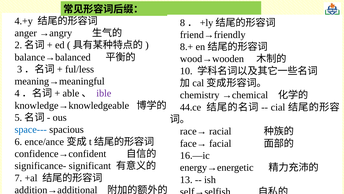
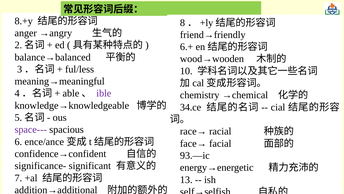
4.+y: 4.+y -> 8.+y (24, 21)
8.+: 8.+ -> 6.+ (187, 47)
44.ce: 44.ce -> 34.ce (191, 107)
space--- colour: blue -> purple (31, 129)
16.—ic: 16.—ic -> 93.—ic (195, 155)
